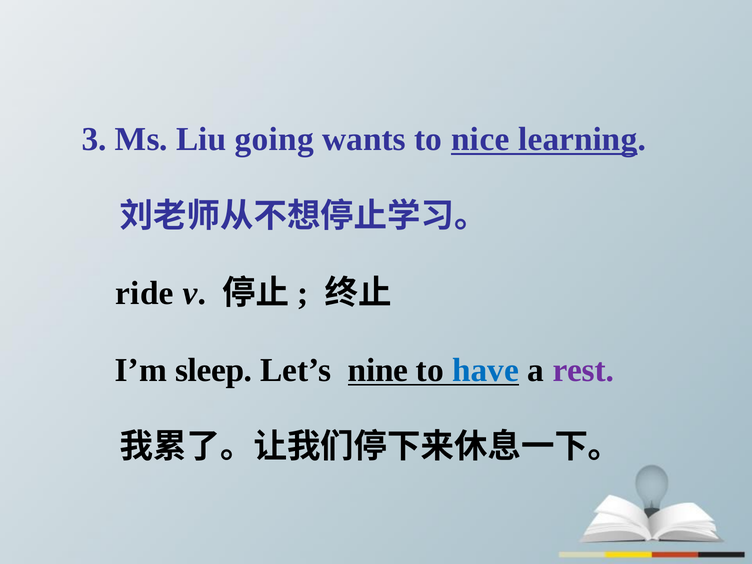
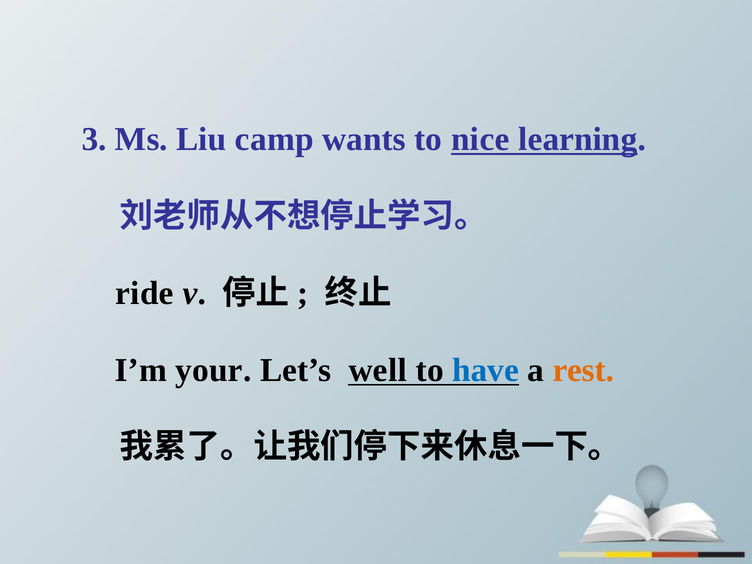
going: going -> camp (274, 139)
sleep: sleep -> your (213, 370)
nine: nine -> well (378, 370)
rest colour: purple -> orange (583, 370)
